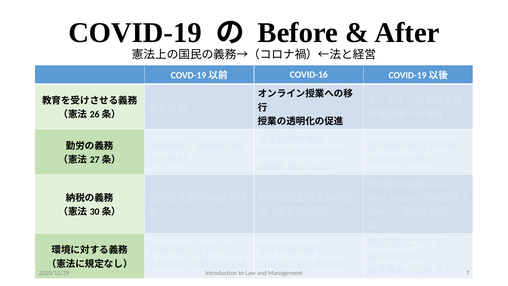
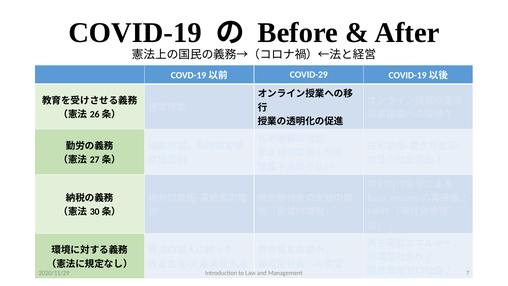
COVID-16: COVID-16 -> COVID-29 (309, 74)
